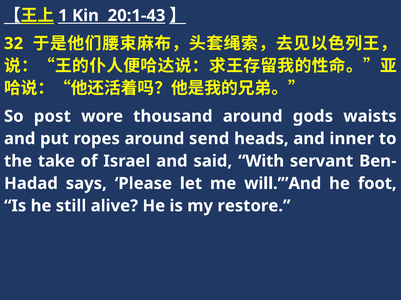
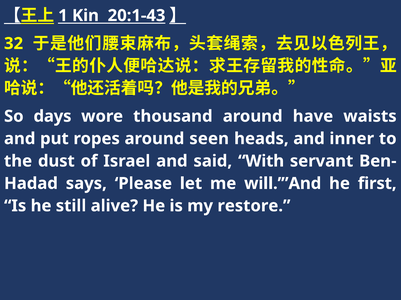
post: post -> days (52, 117)
gods: gods -> have (313, 117)
send: send -> seen (209, 139)
take: take -> dust (56, 161)
foot: foot -> first (377, 184)
